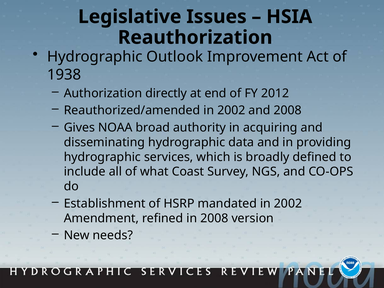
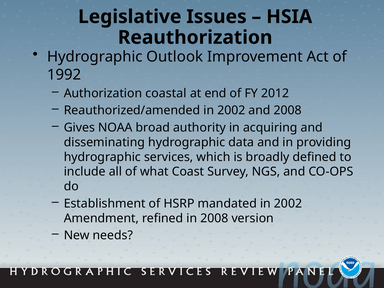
1938: 1938 -> 1992 (64, 75)
directly: directly -> coastal (166, 93)
